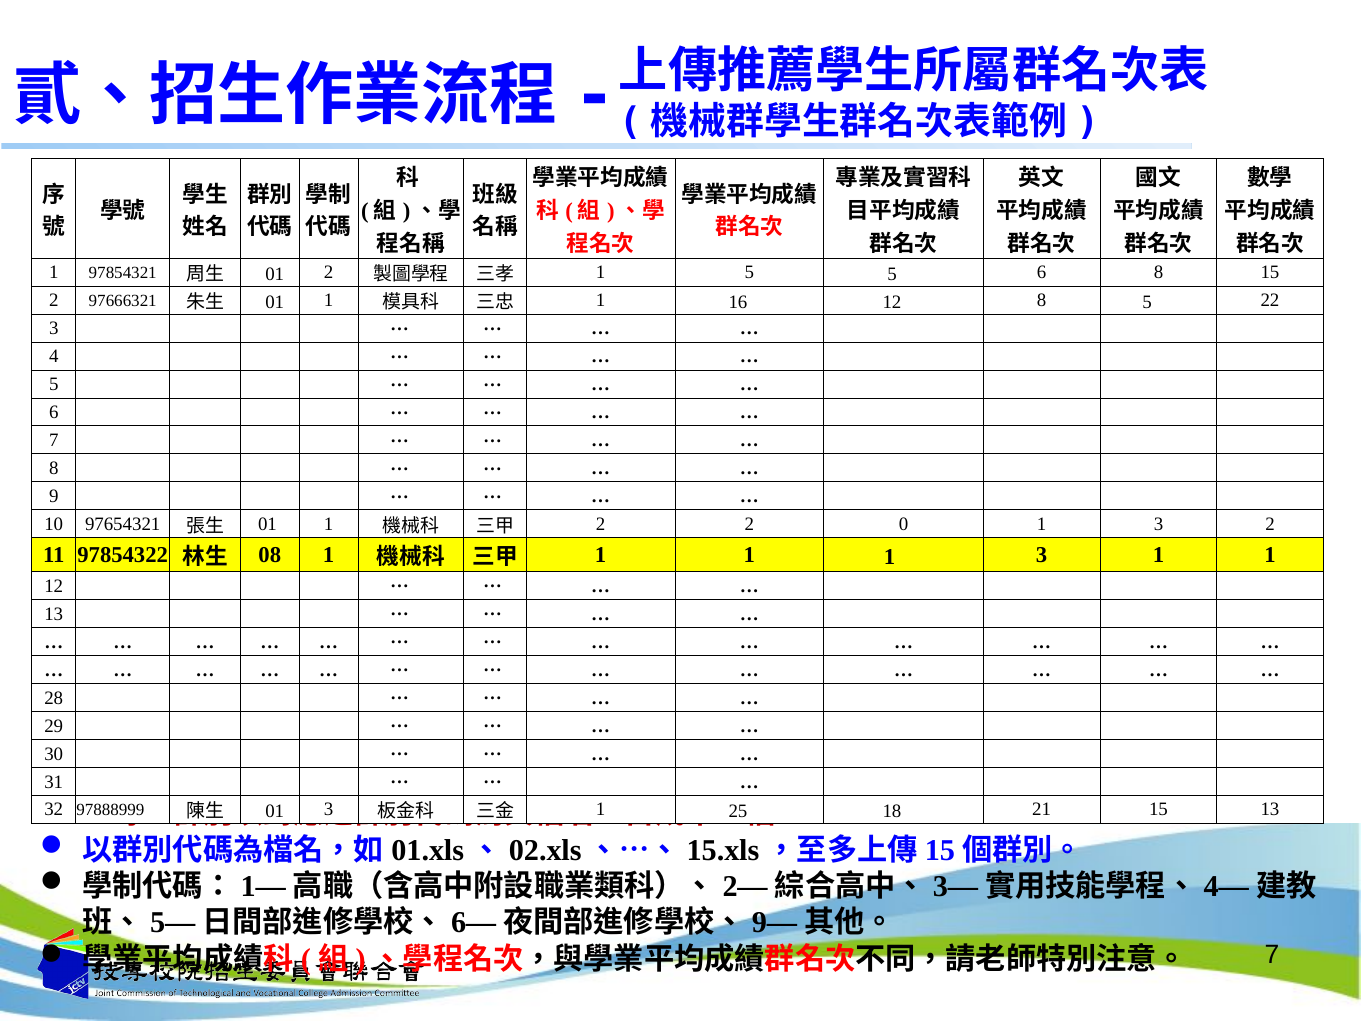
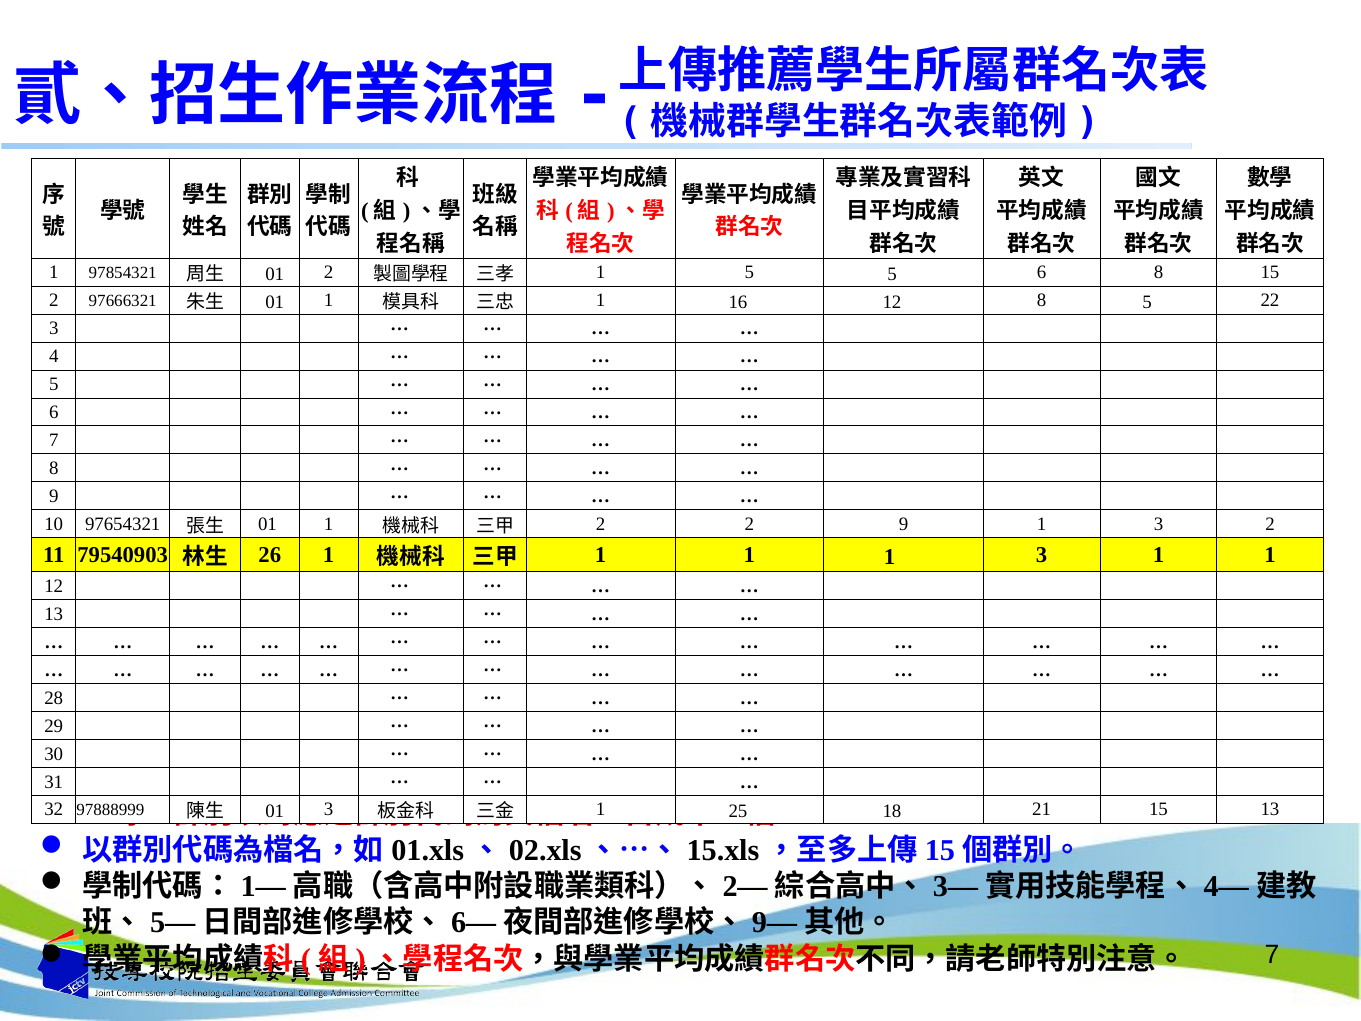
2 0: 0 -> 9 (904, 524)
97854322: 97854322 -> 79540903 (123, 555)
08: 08 -> 26 (270, 555)
